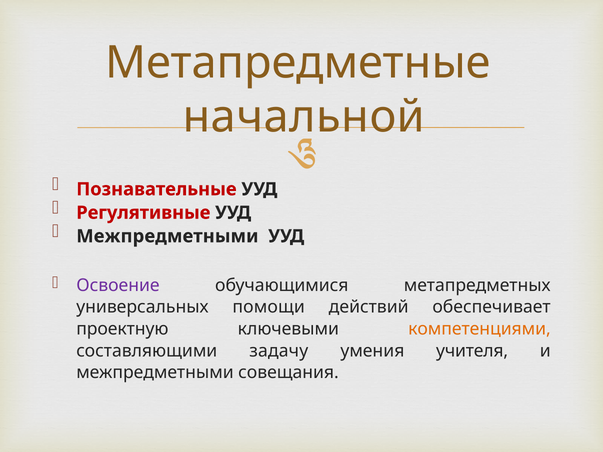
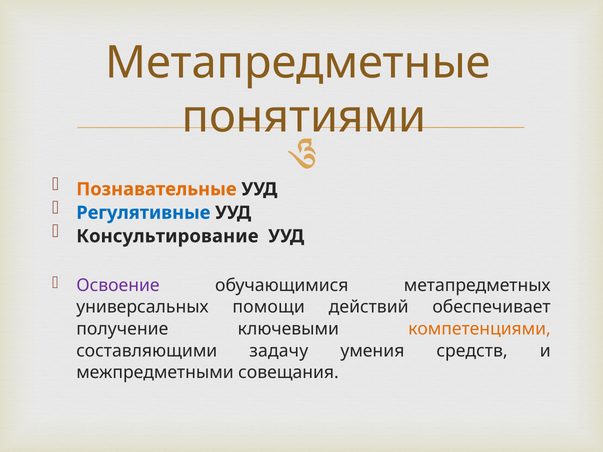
начальной: начальной -> понятиями (304, 117)
Познавательные colour: red -> orange (156, 189)
Регулятивные colour: red -> blue (143, 213)
Межпредметными: Межпредметными -> Консультирование (167, 236)
проектную: проектную -> получение (122, 329)
учителя: учителя -> средств (472, 351)
